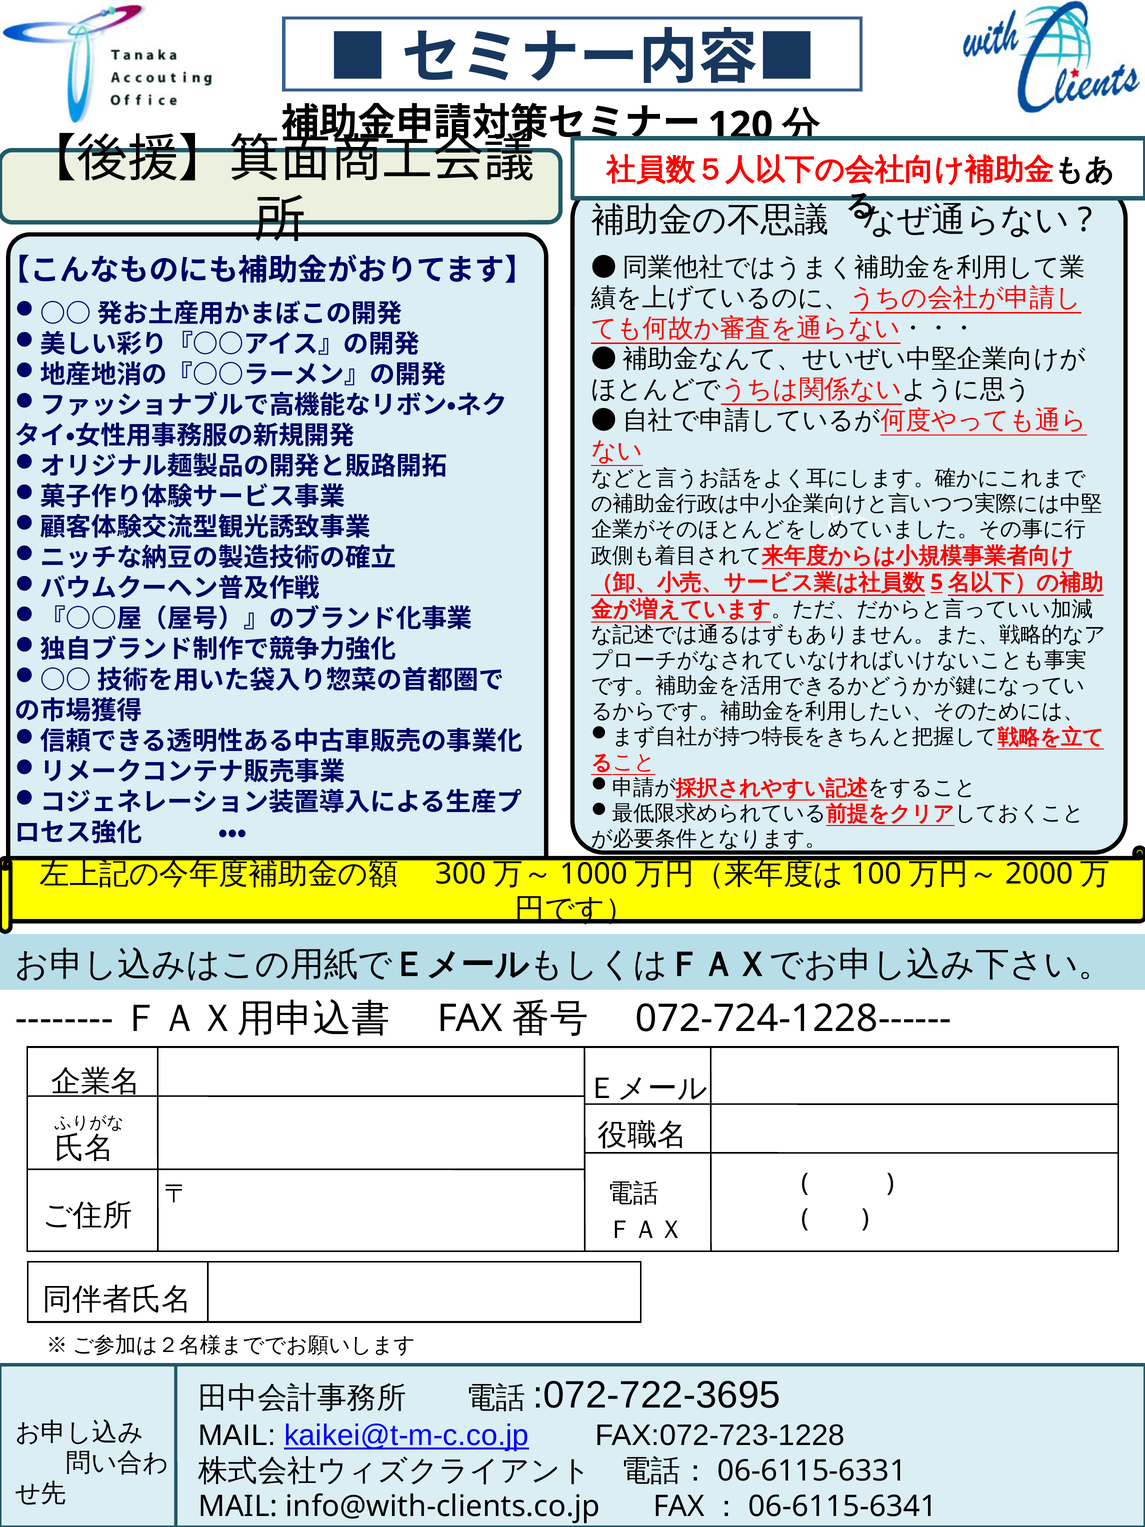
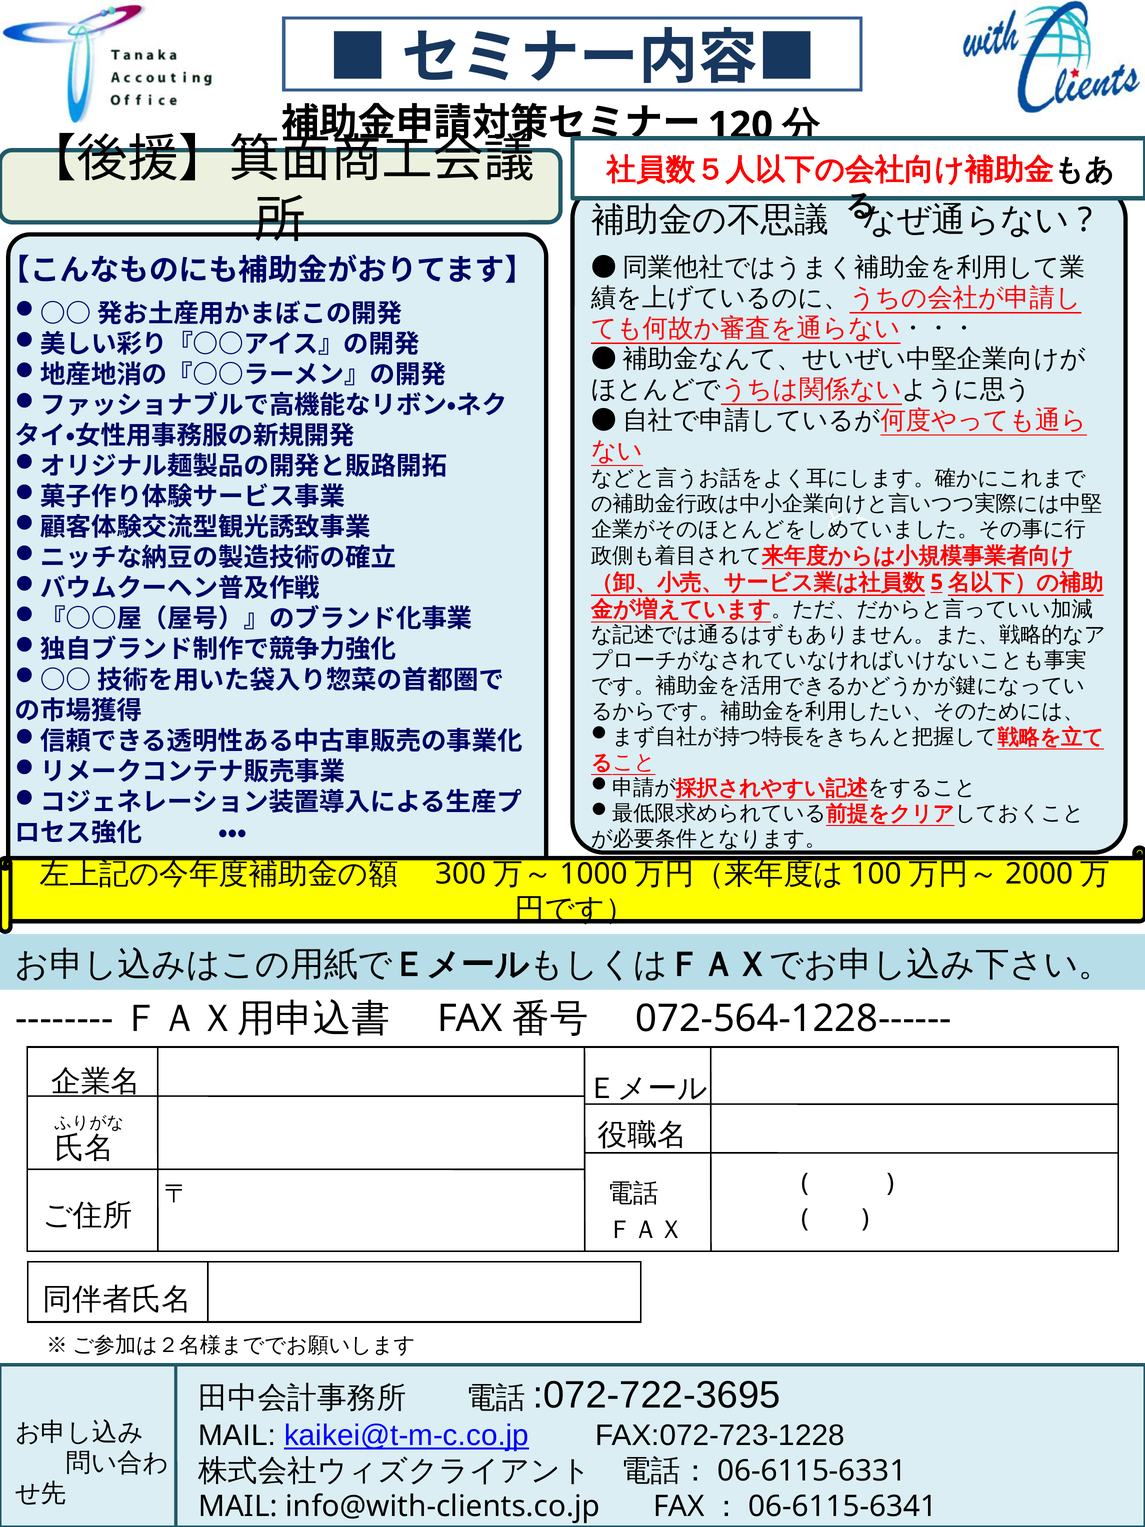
072-724-1228------: 072-724-1228------ -> 072-564-1228------ (794, 1018)
